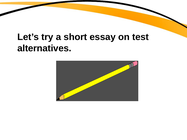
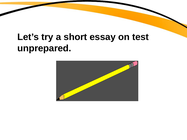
alternatives: alternatives -> unprepared (44, 48)
